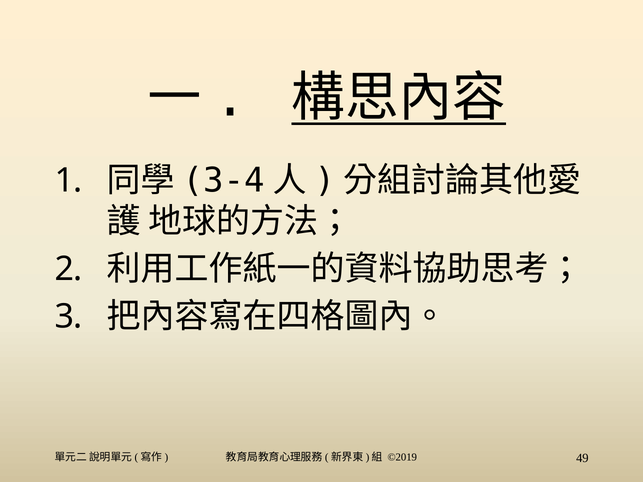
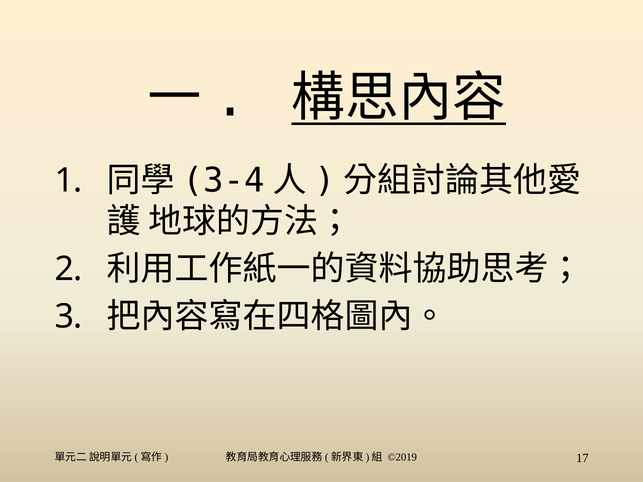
49: 49 -> 17 (582, 459)
